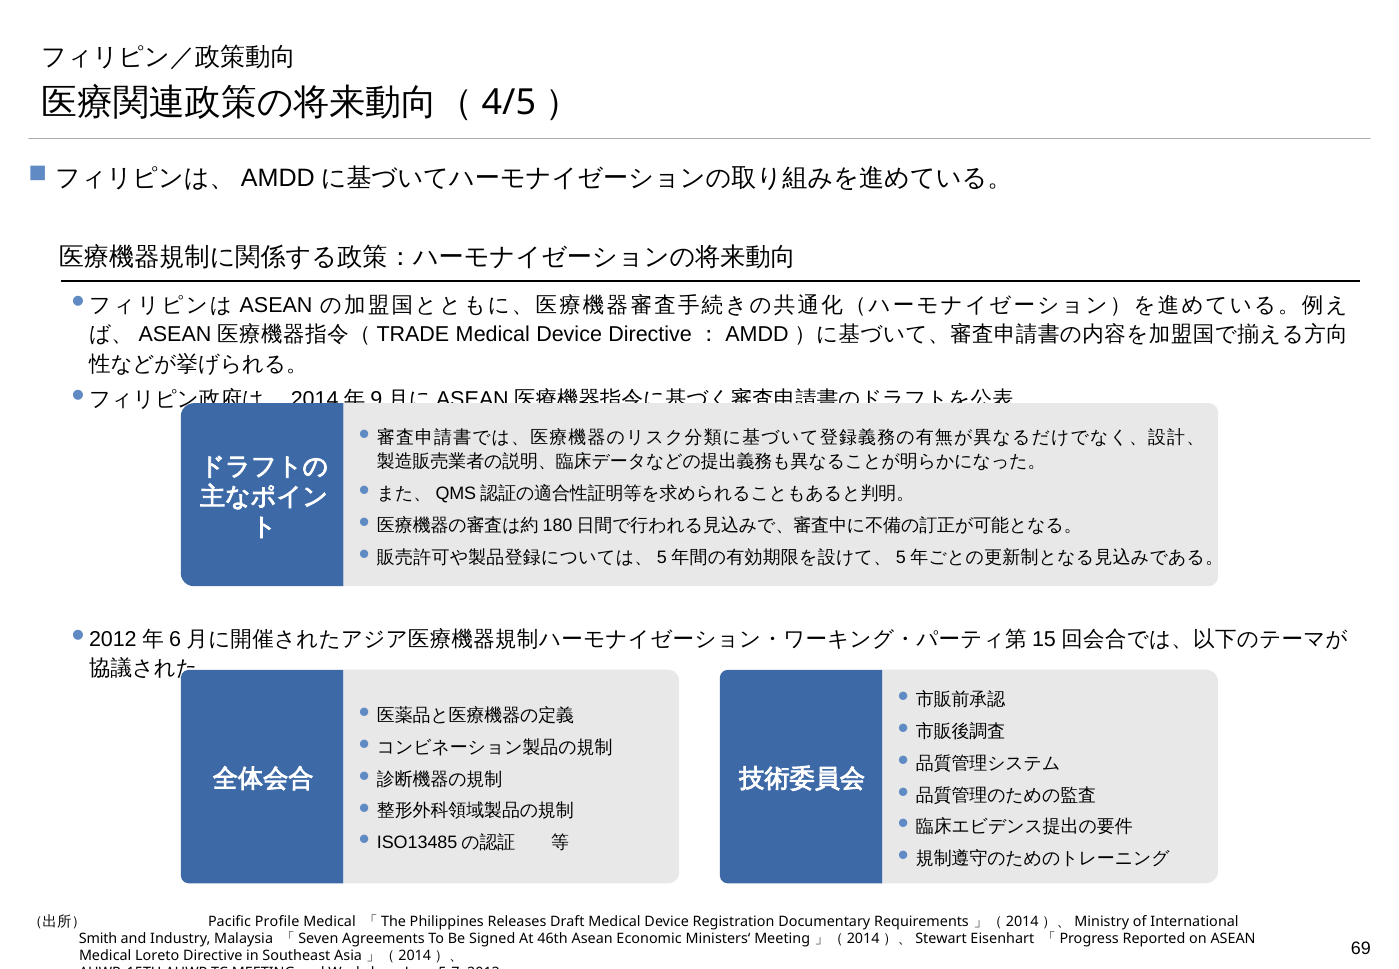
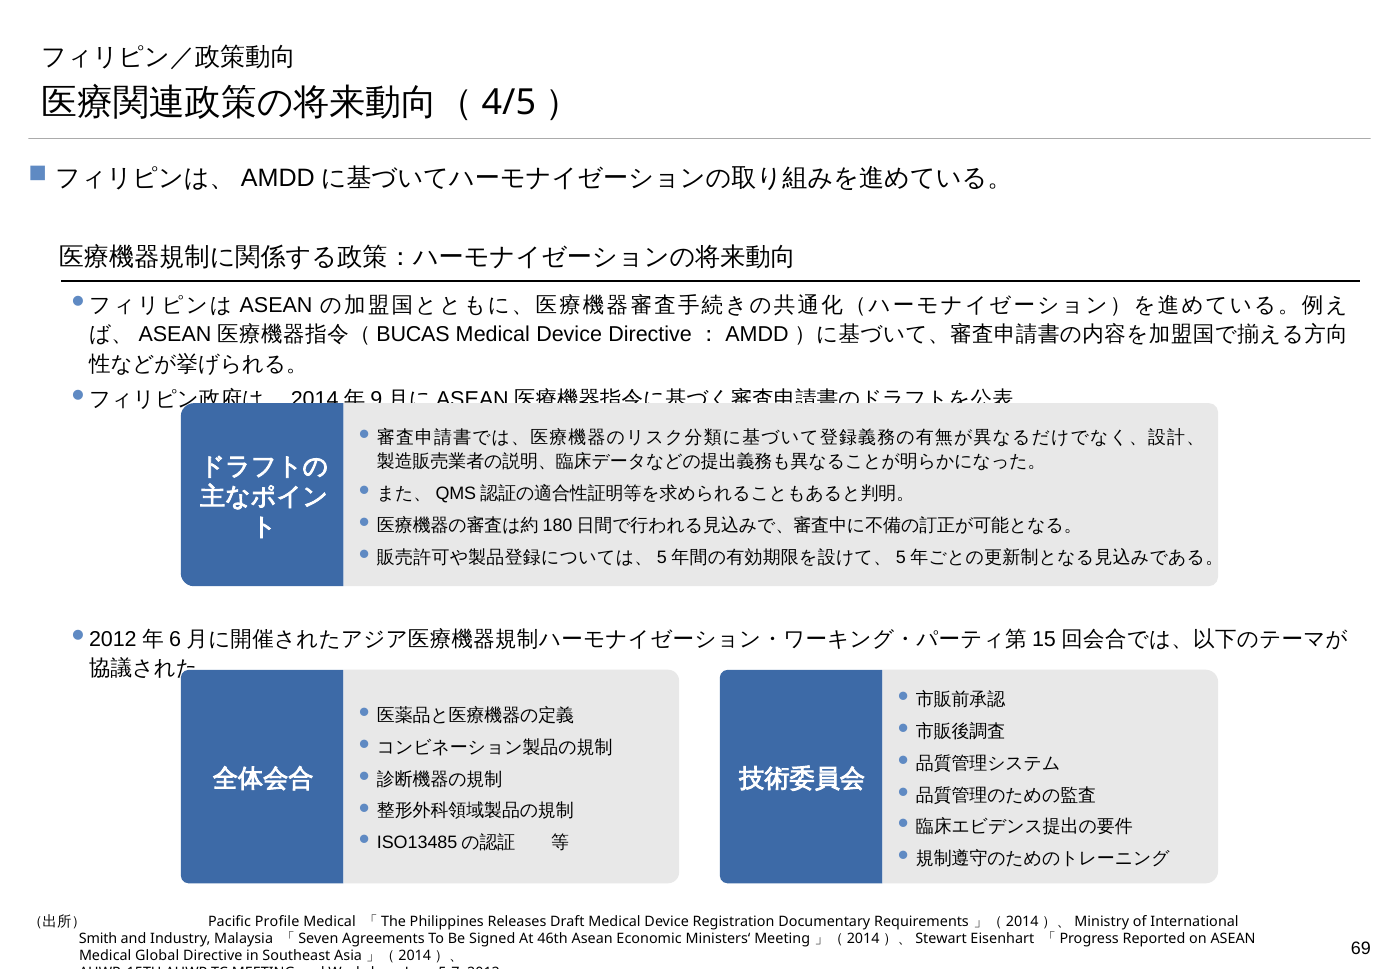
TRADE: TRADE -> BUCAS (413, 335)
Loreto: Loreto -> Global (157, 955)
